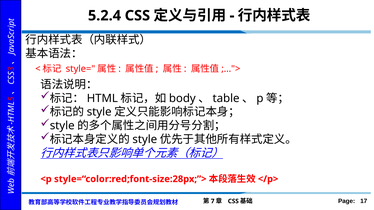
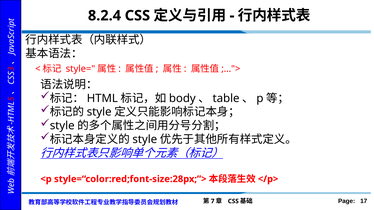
5.2.4: 5.2.4 -> 8.2.4 (104, 16)
